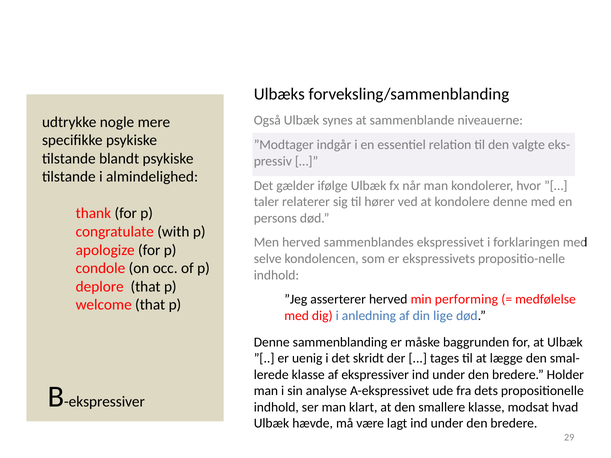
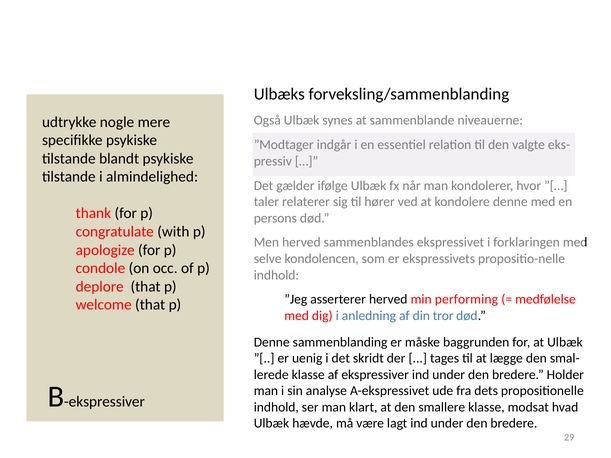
lige: lige -> tror (443, 316)
